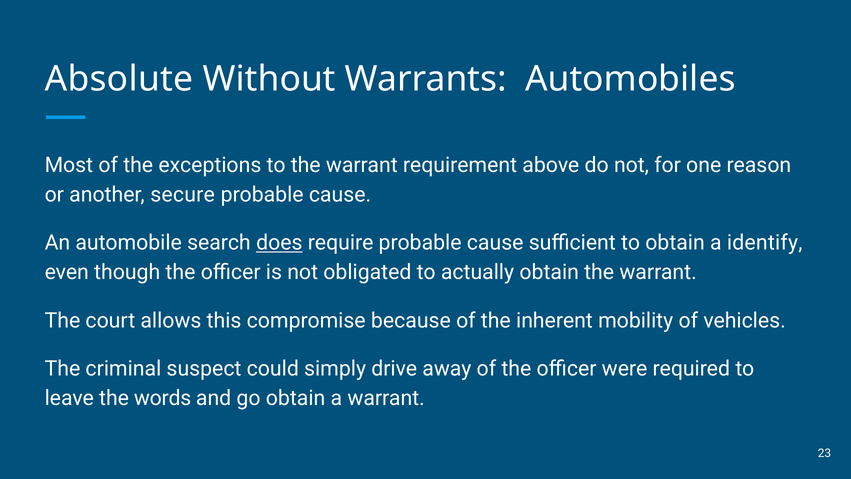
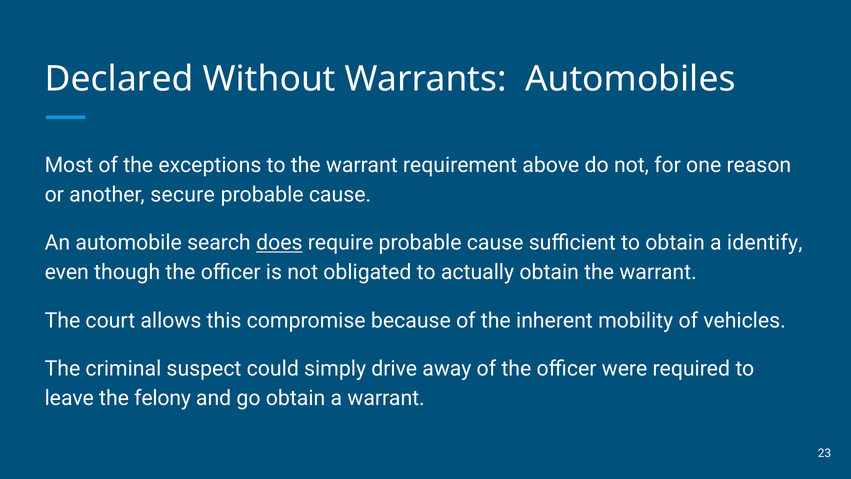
Absolute: Absolute -> Declared (119, 79)
words: words -> felony (163, 398)
